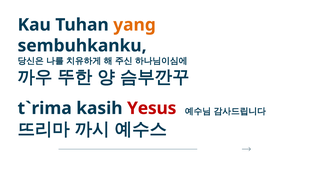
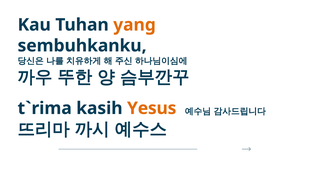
Yesus colour: red -> orange (152, 108)
